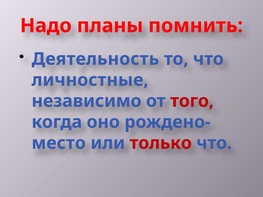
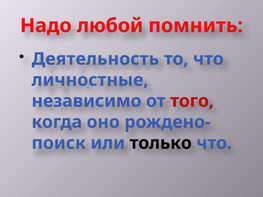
планы: планы -> любой (110, 26)
место: место -> поиск (59, 143)
только colour: red -> black (161, 143)
